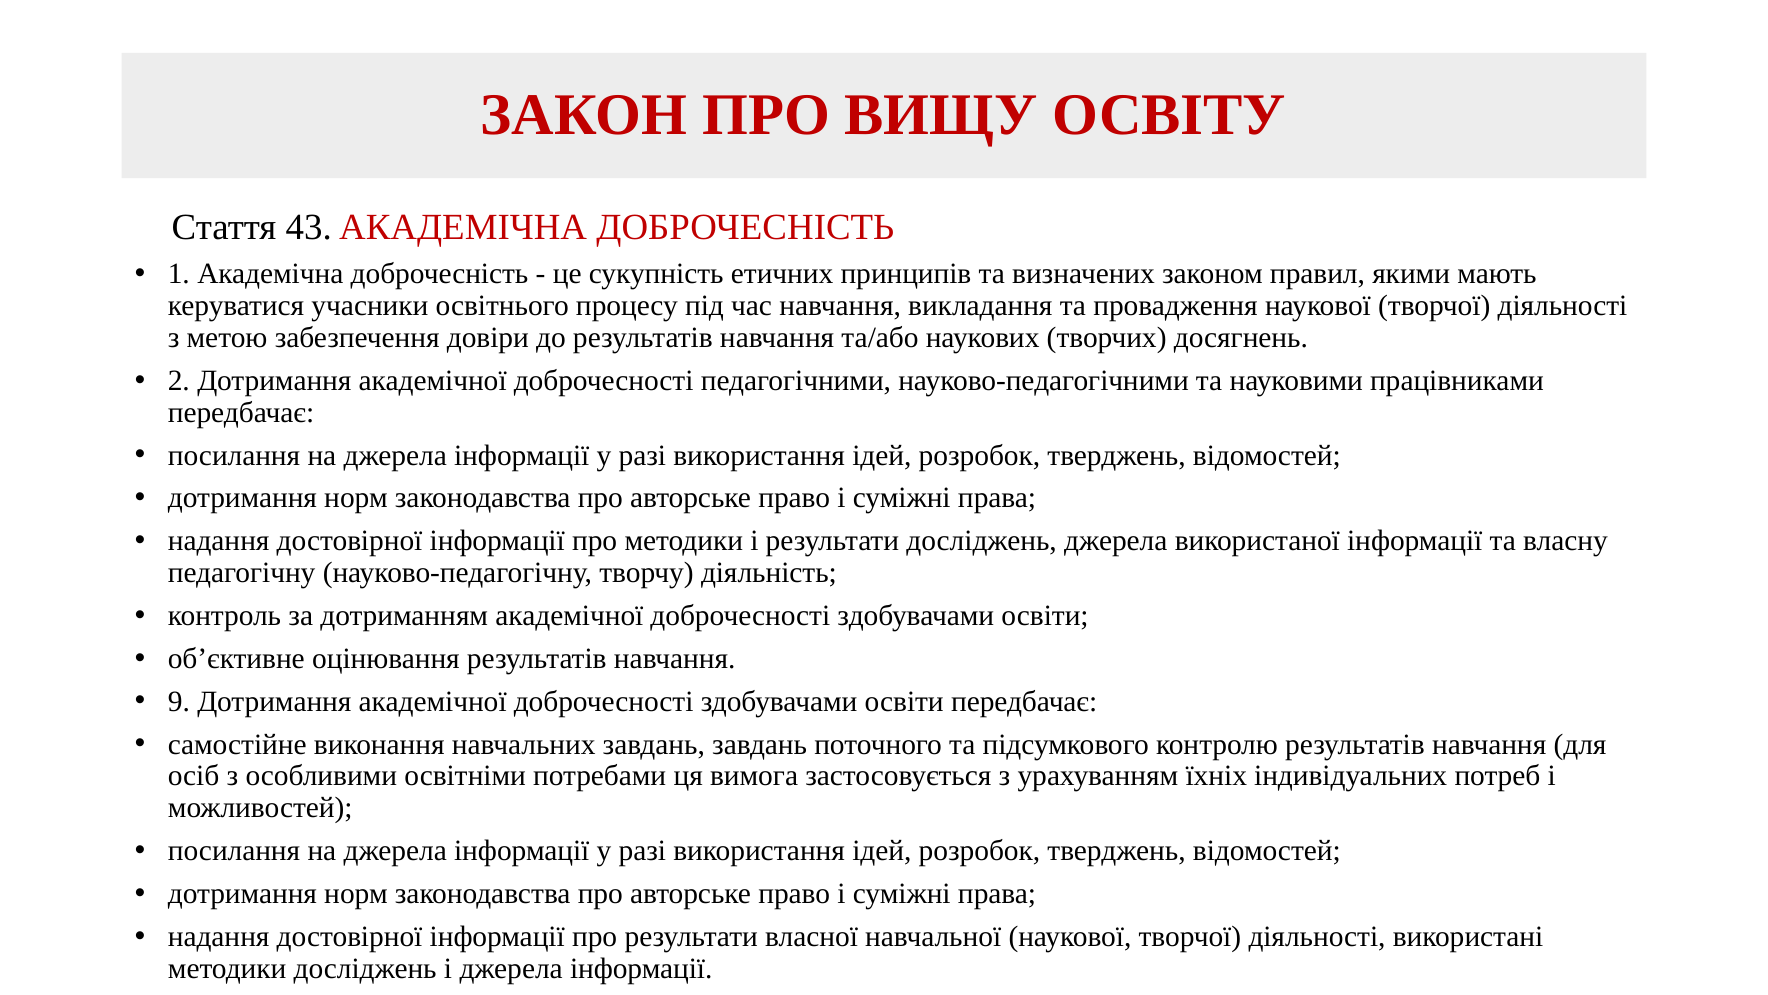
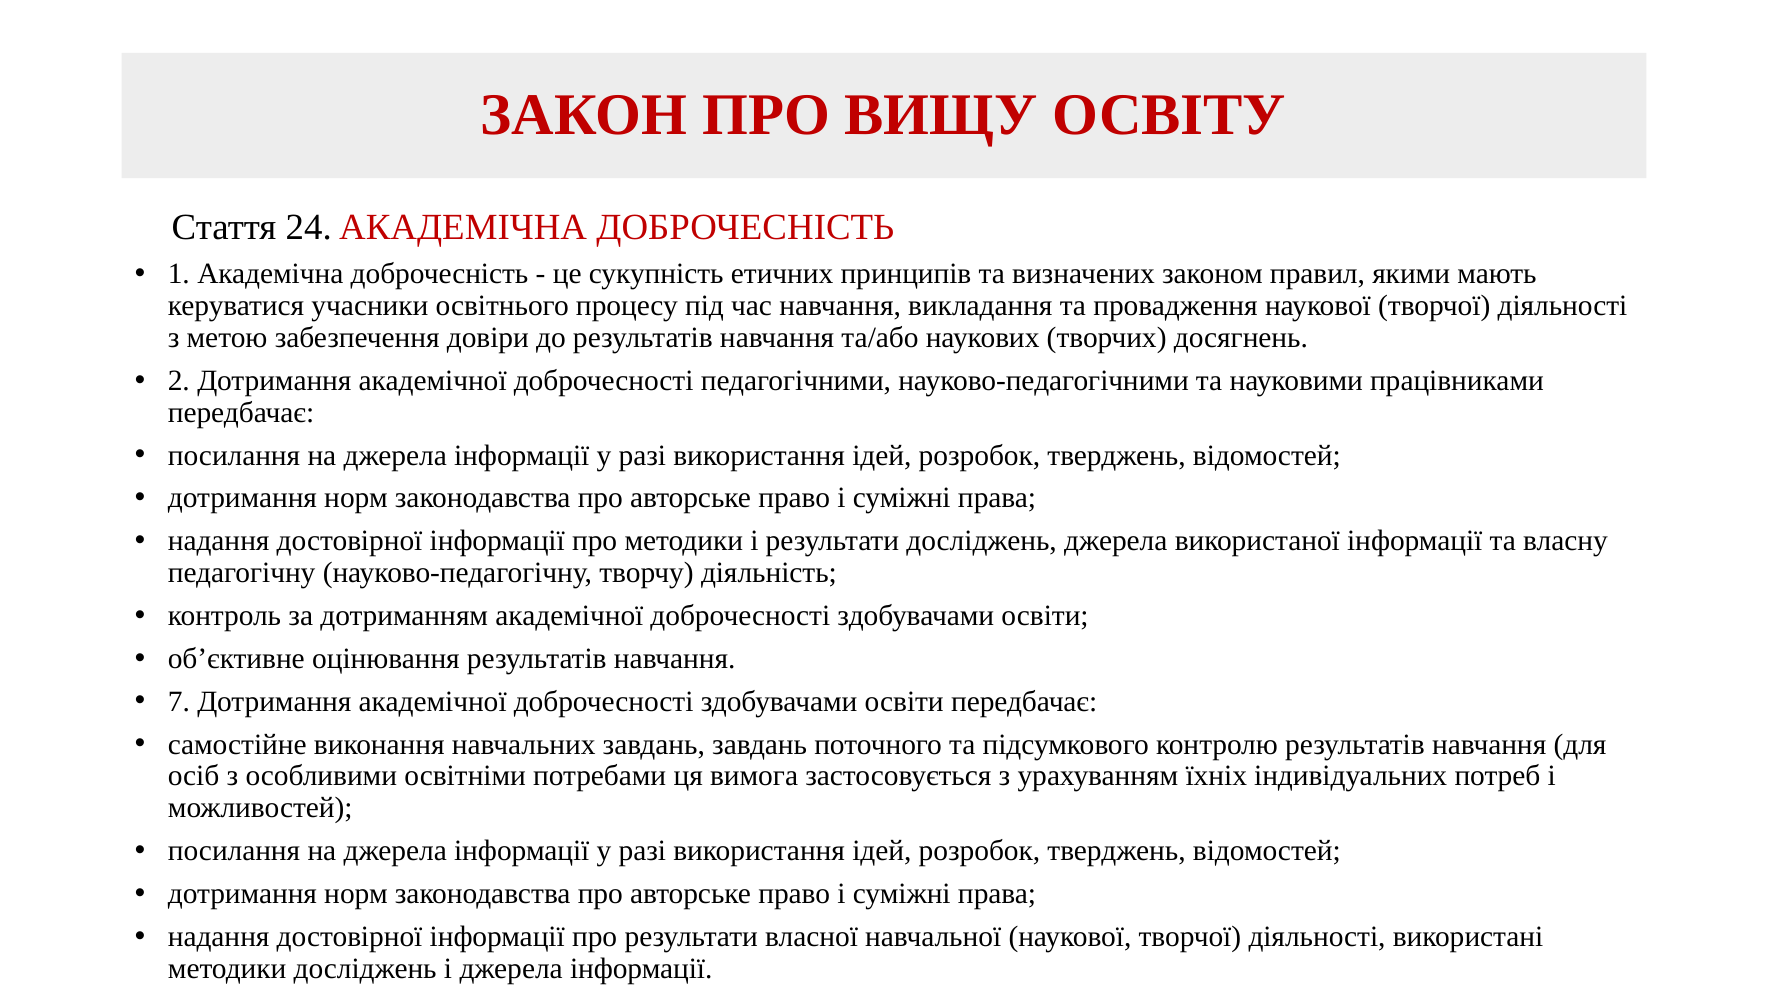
43: 43 -> 24 (309, 227)
9: 9 -> 7 (179, 701)
